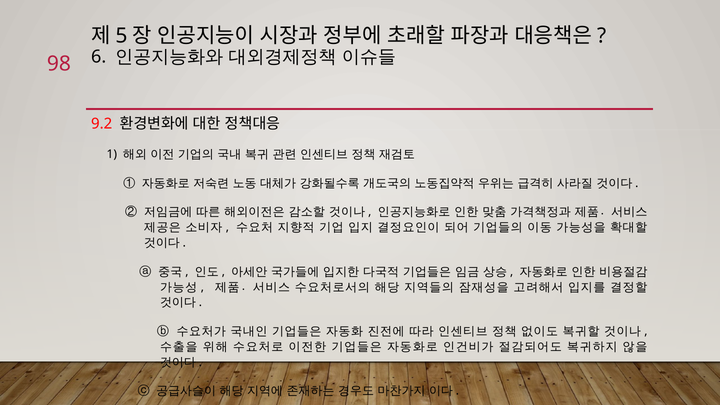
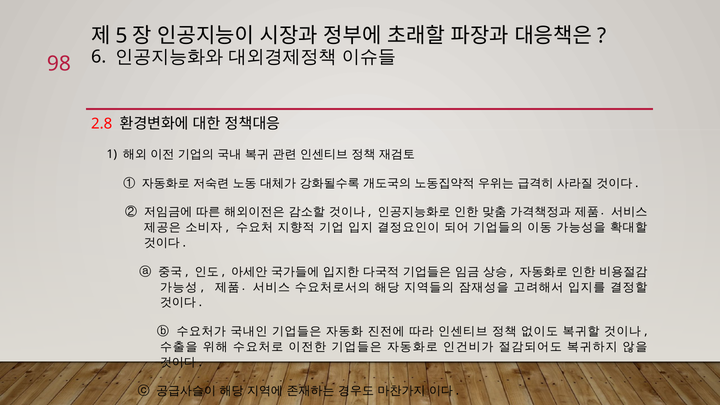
9.2: 9.2 -> 2.8 (102, 124)
